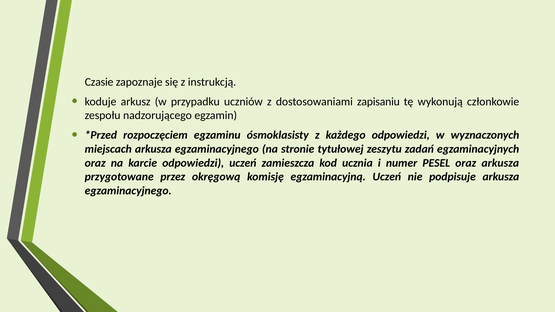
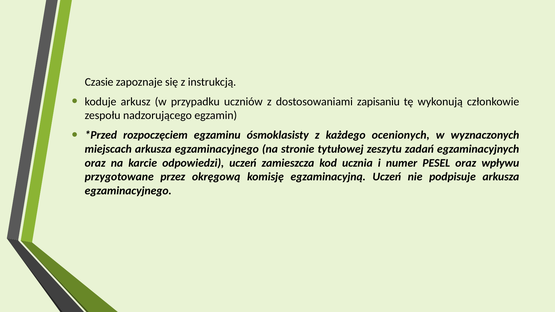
każdego odpowiedzi: odpowiedzi -> ocenionych (401, 135)
oraz arkusza: arkusza -> wpływu (500, 163)
